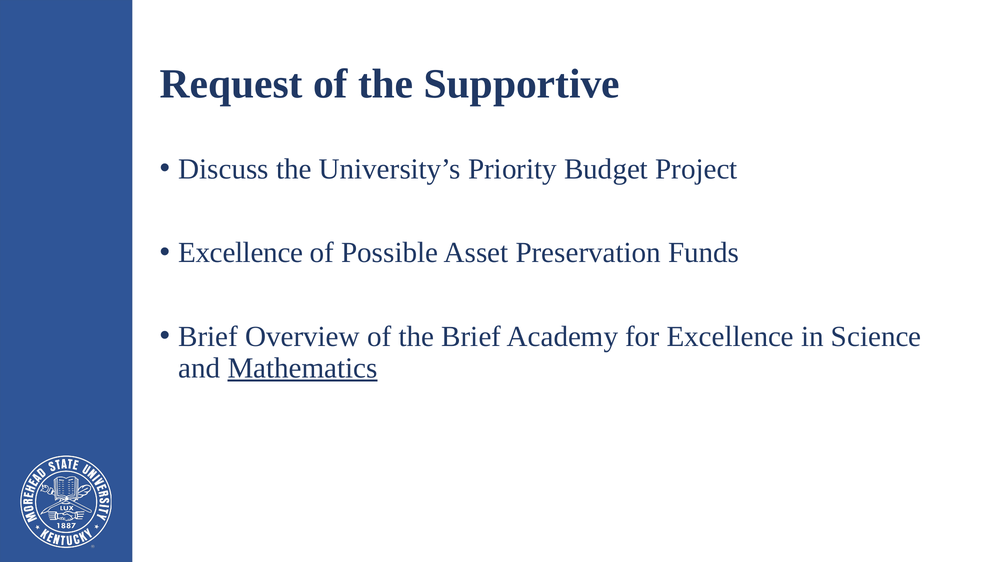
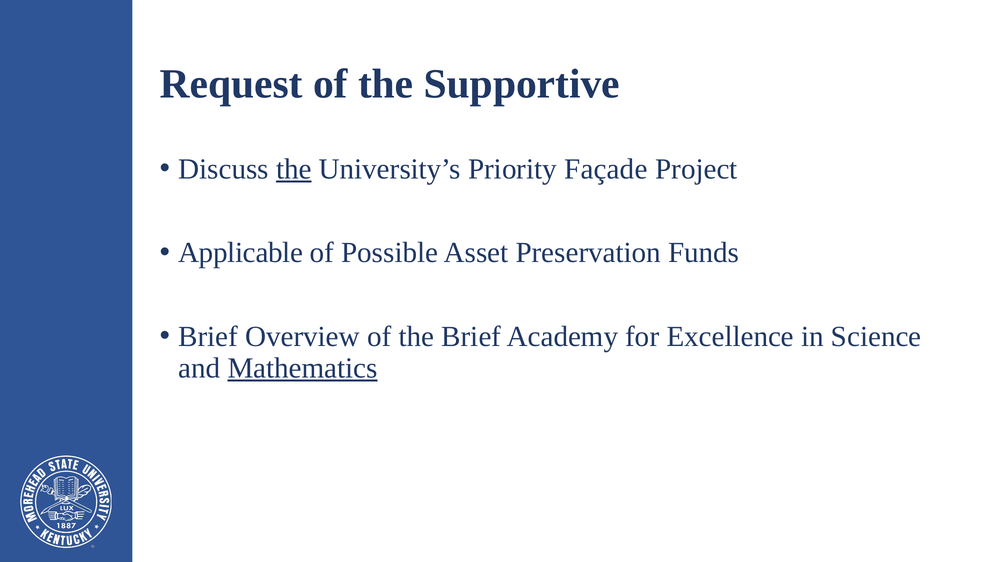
the underline: none -> present (294, 169)
Budget: Budget -> Façade (606, 169)
Excellence: Excellence -> Applicable (241, 253)
